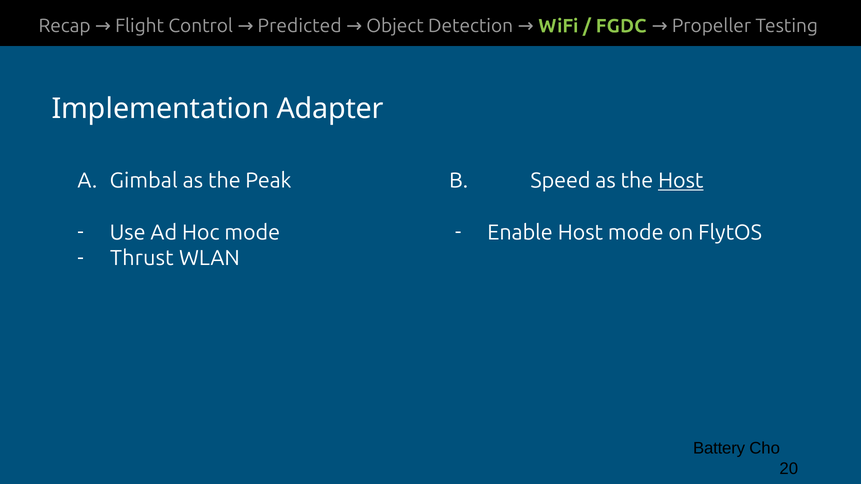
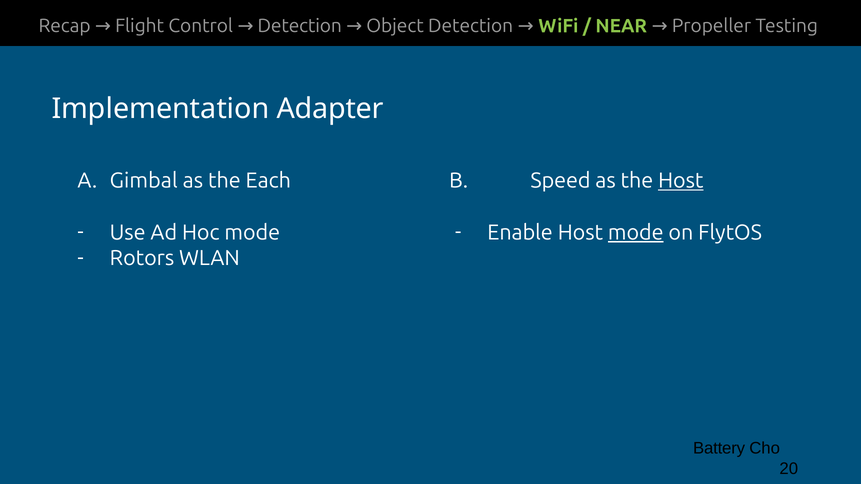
Control Predicted: Predicted -> Detection (300, 26)
FGDC: FGDC -> NEAR (621, 26)
Peak: Peak -> Each (268, 181)
mode underline: none -> present (636, 233)
Thrust: Thrust -> Rotors (142, 258)
